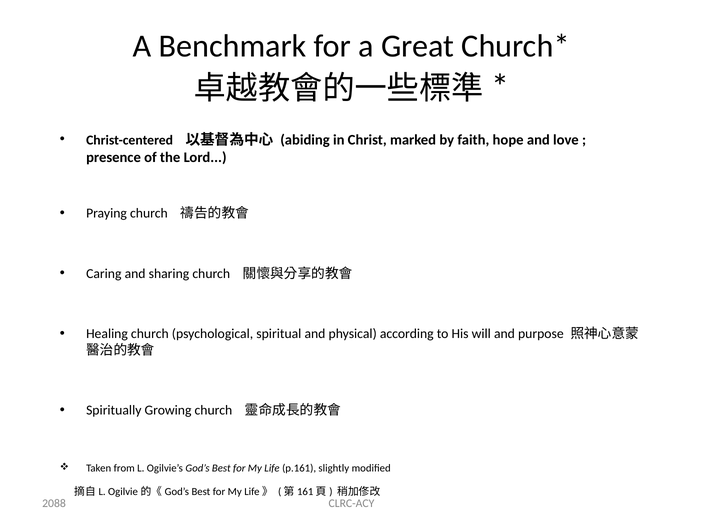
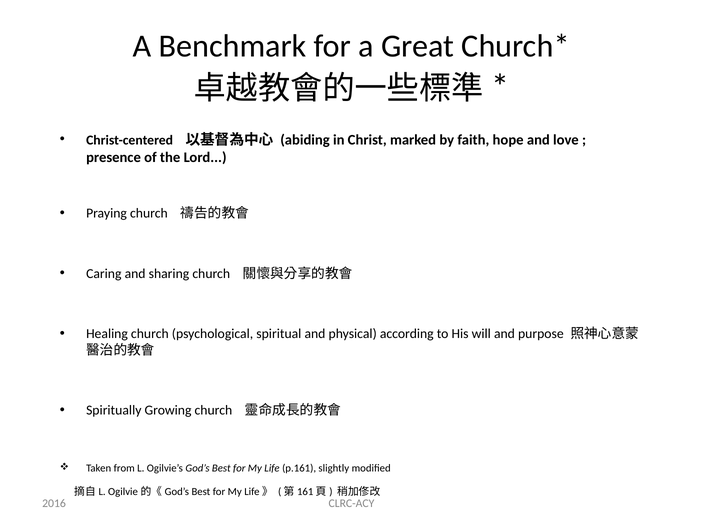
2088: 2088 -> 2016 (54, 504)
